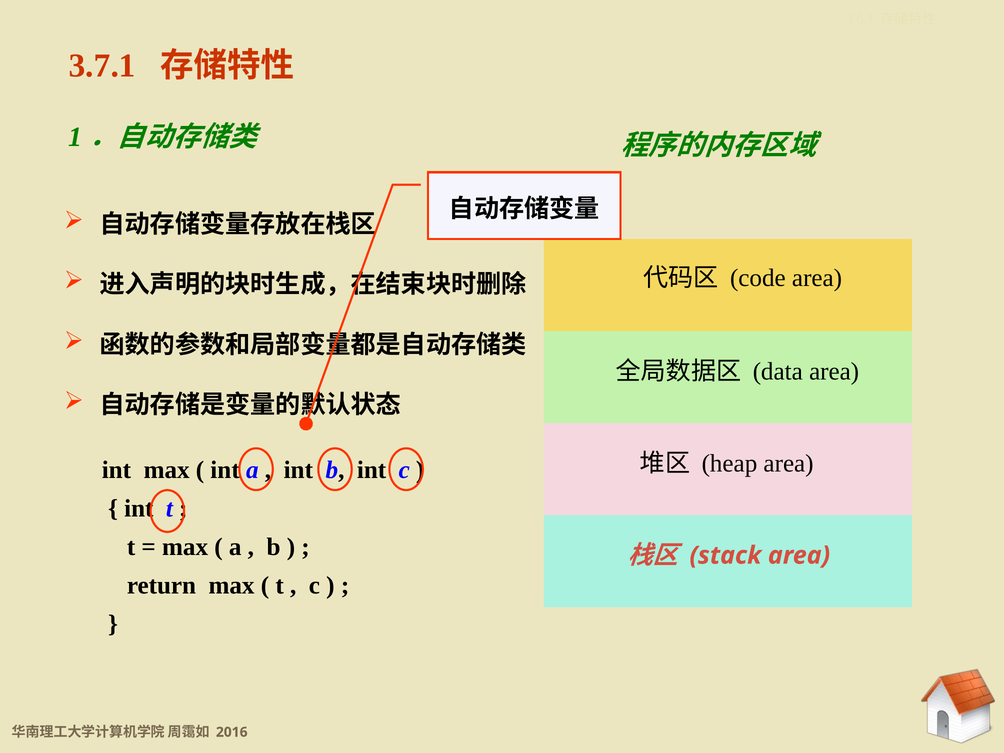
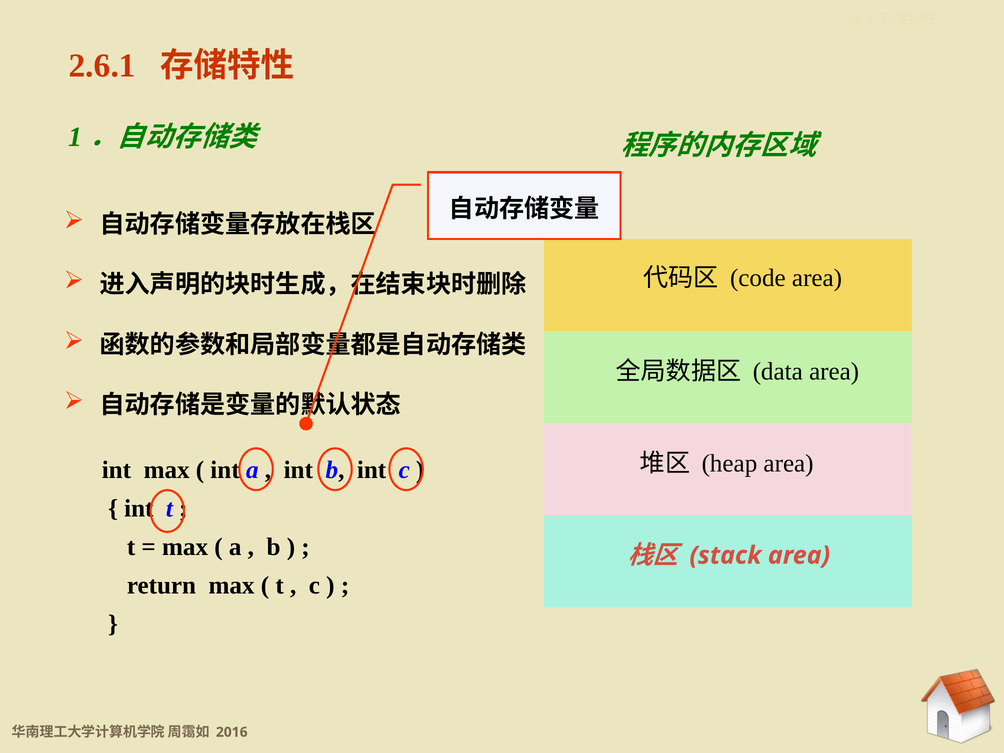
3.7.1: 3.7.1 -> 2.6.1 (102, 66)
